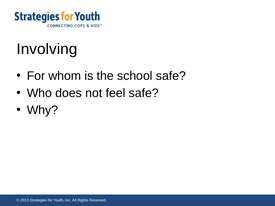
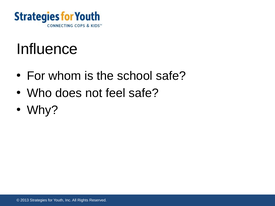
Involving: Involving -> Influence (47, 49)
